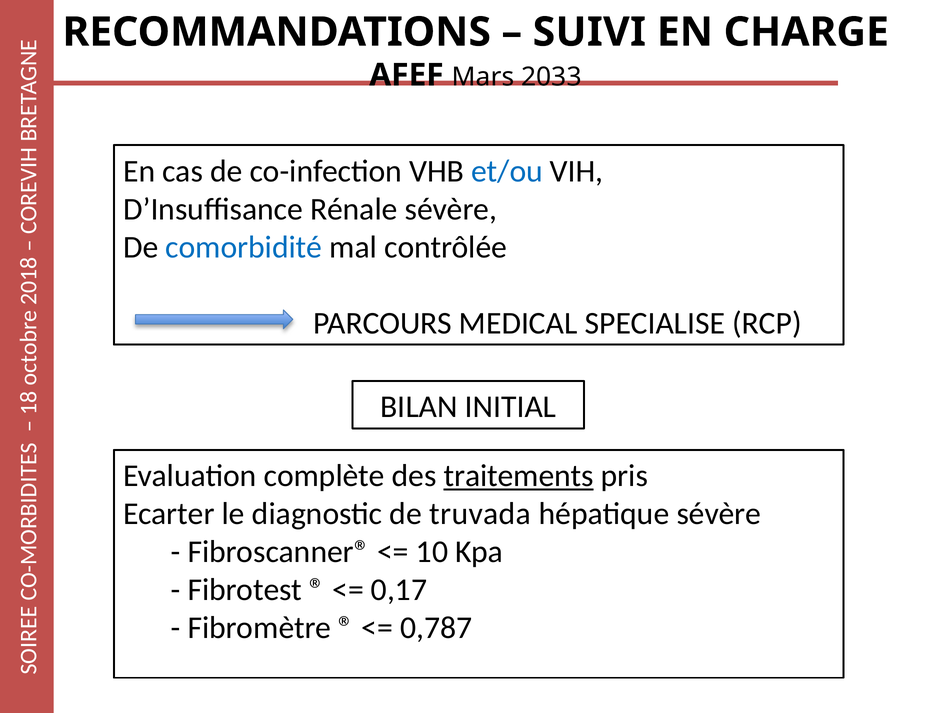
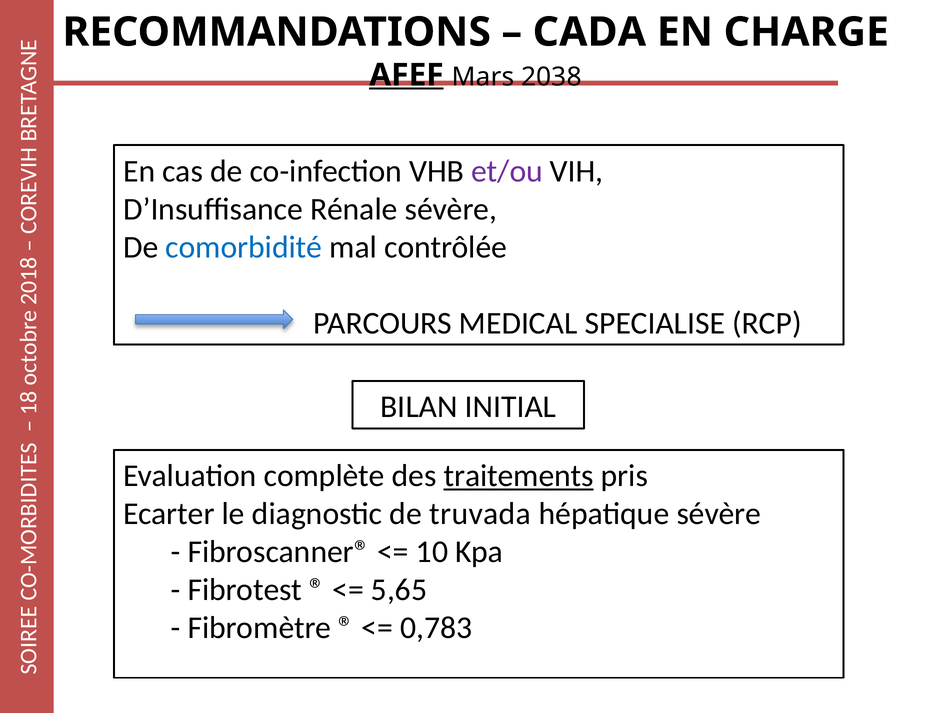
SUIVI: SUIVI -> CADA (589, 32)
AFEF underline: none -> present (406, 75)
2033: 2033 -> 2038 (551, 77)
et/ou colour: blue -> purple (507, 171)
0,17: 0,17 -> 5,65 (399, 590)
0,787: 0,787 -> 0,783 (436, 628)
